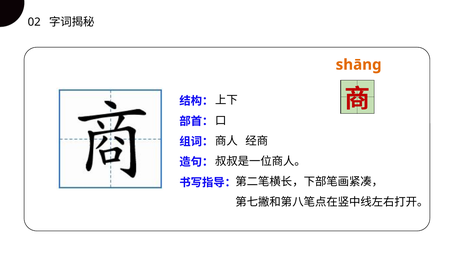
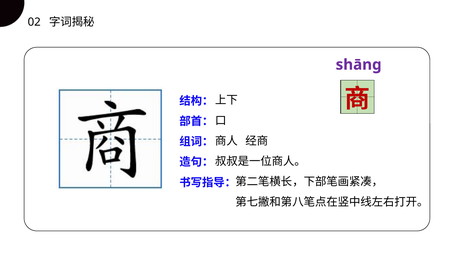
shānɡ colour: orange -> purple (359, 65)
